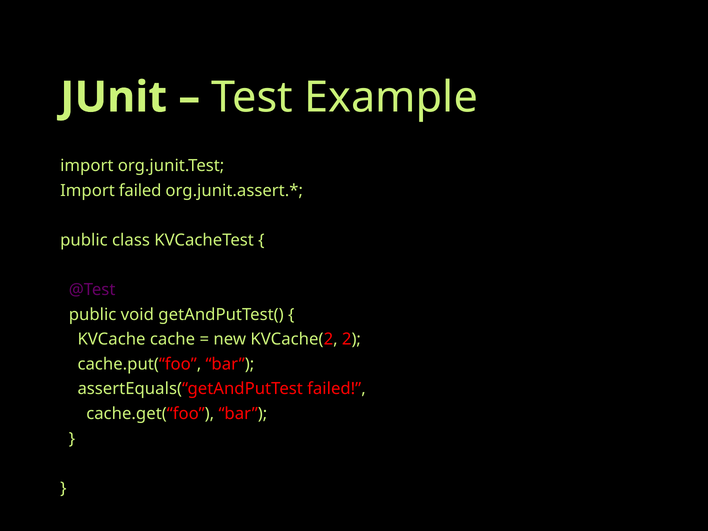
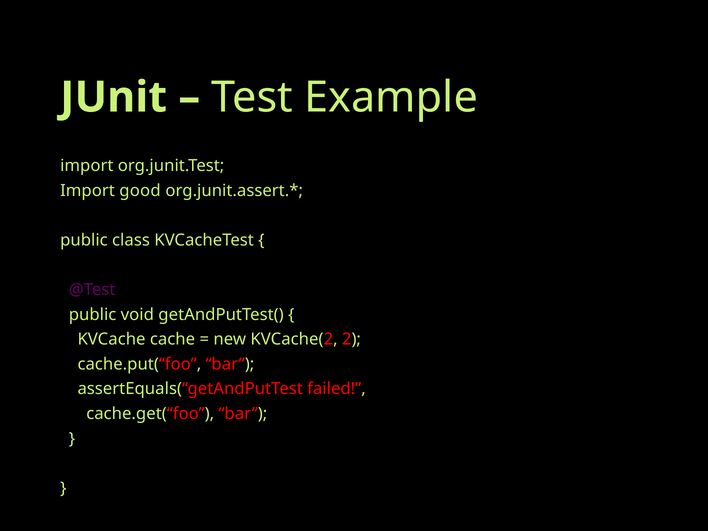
Import failed: failed -> good (140, 191)
